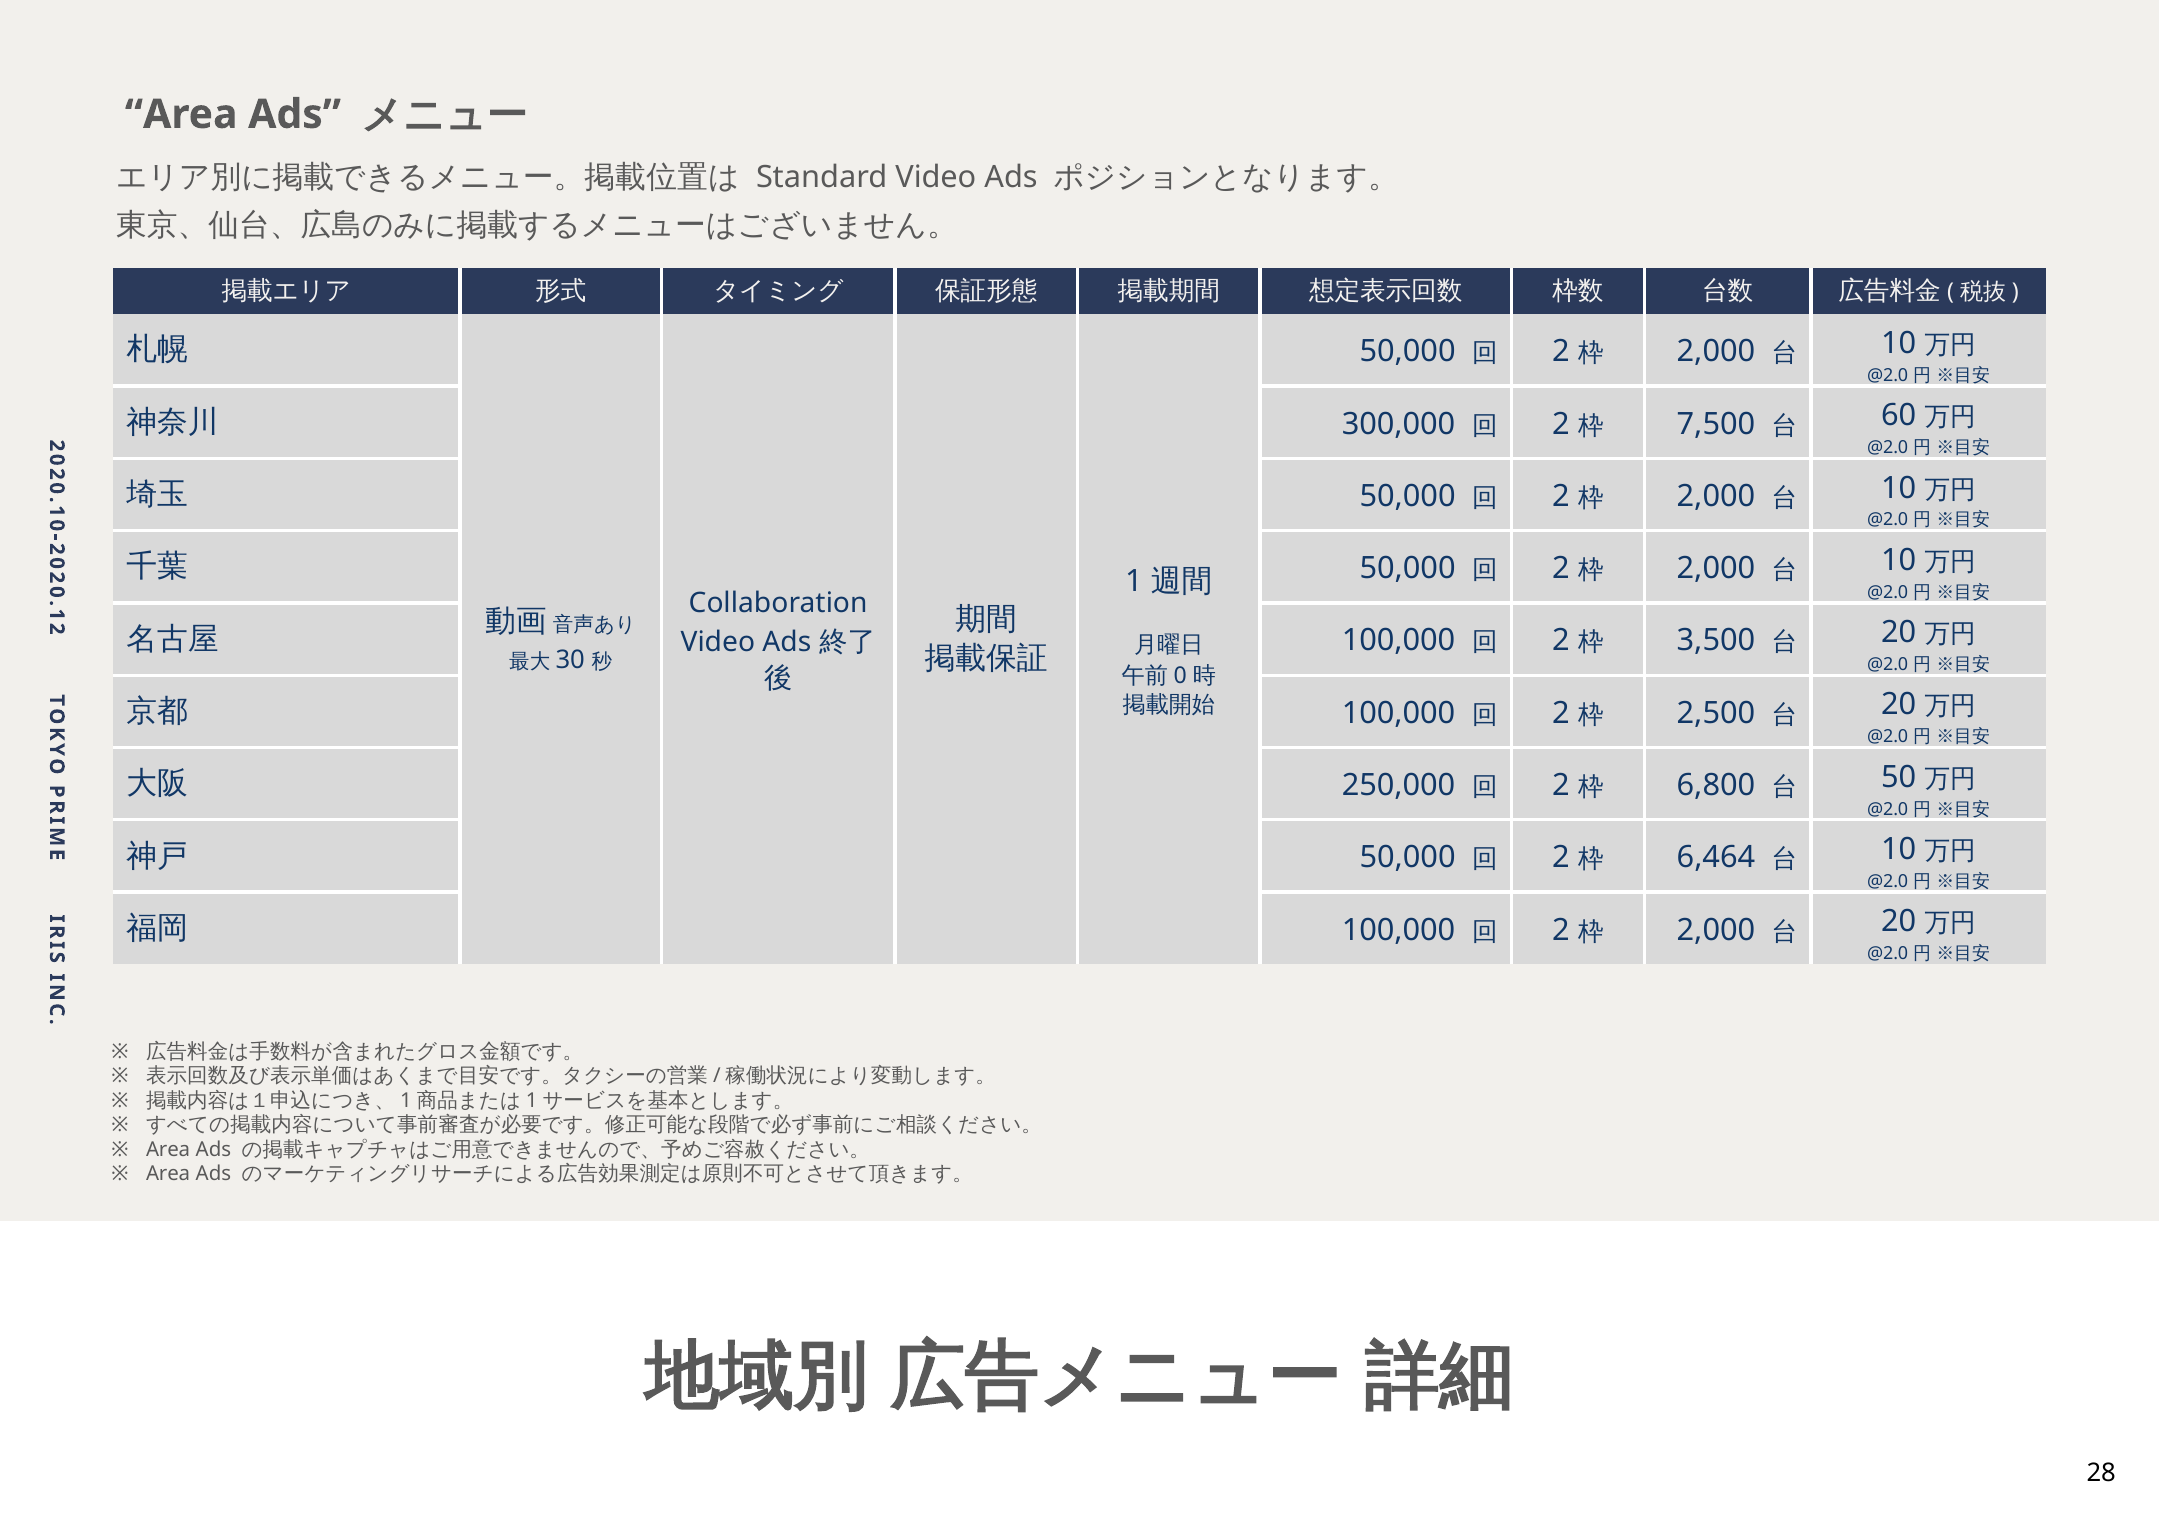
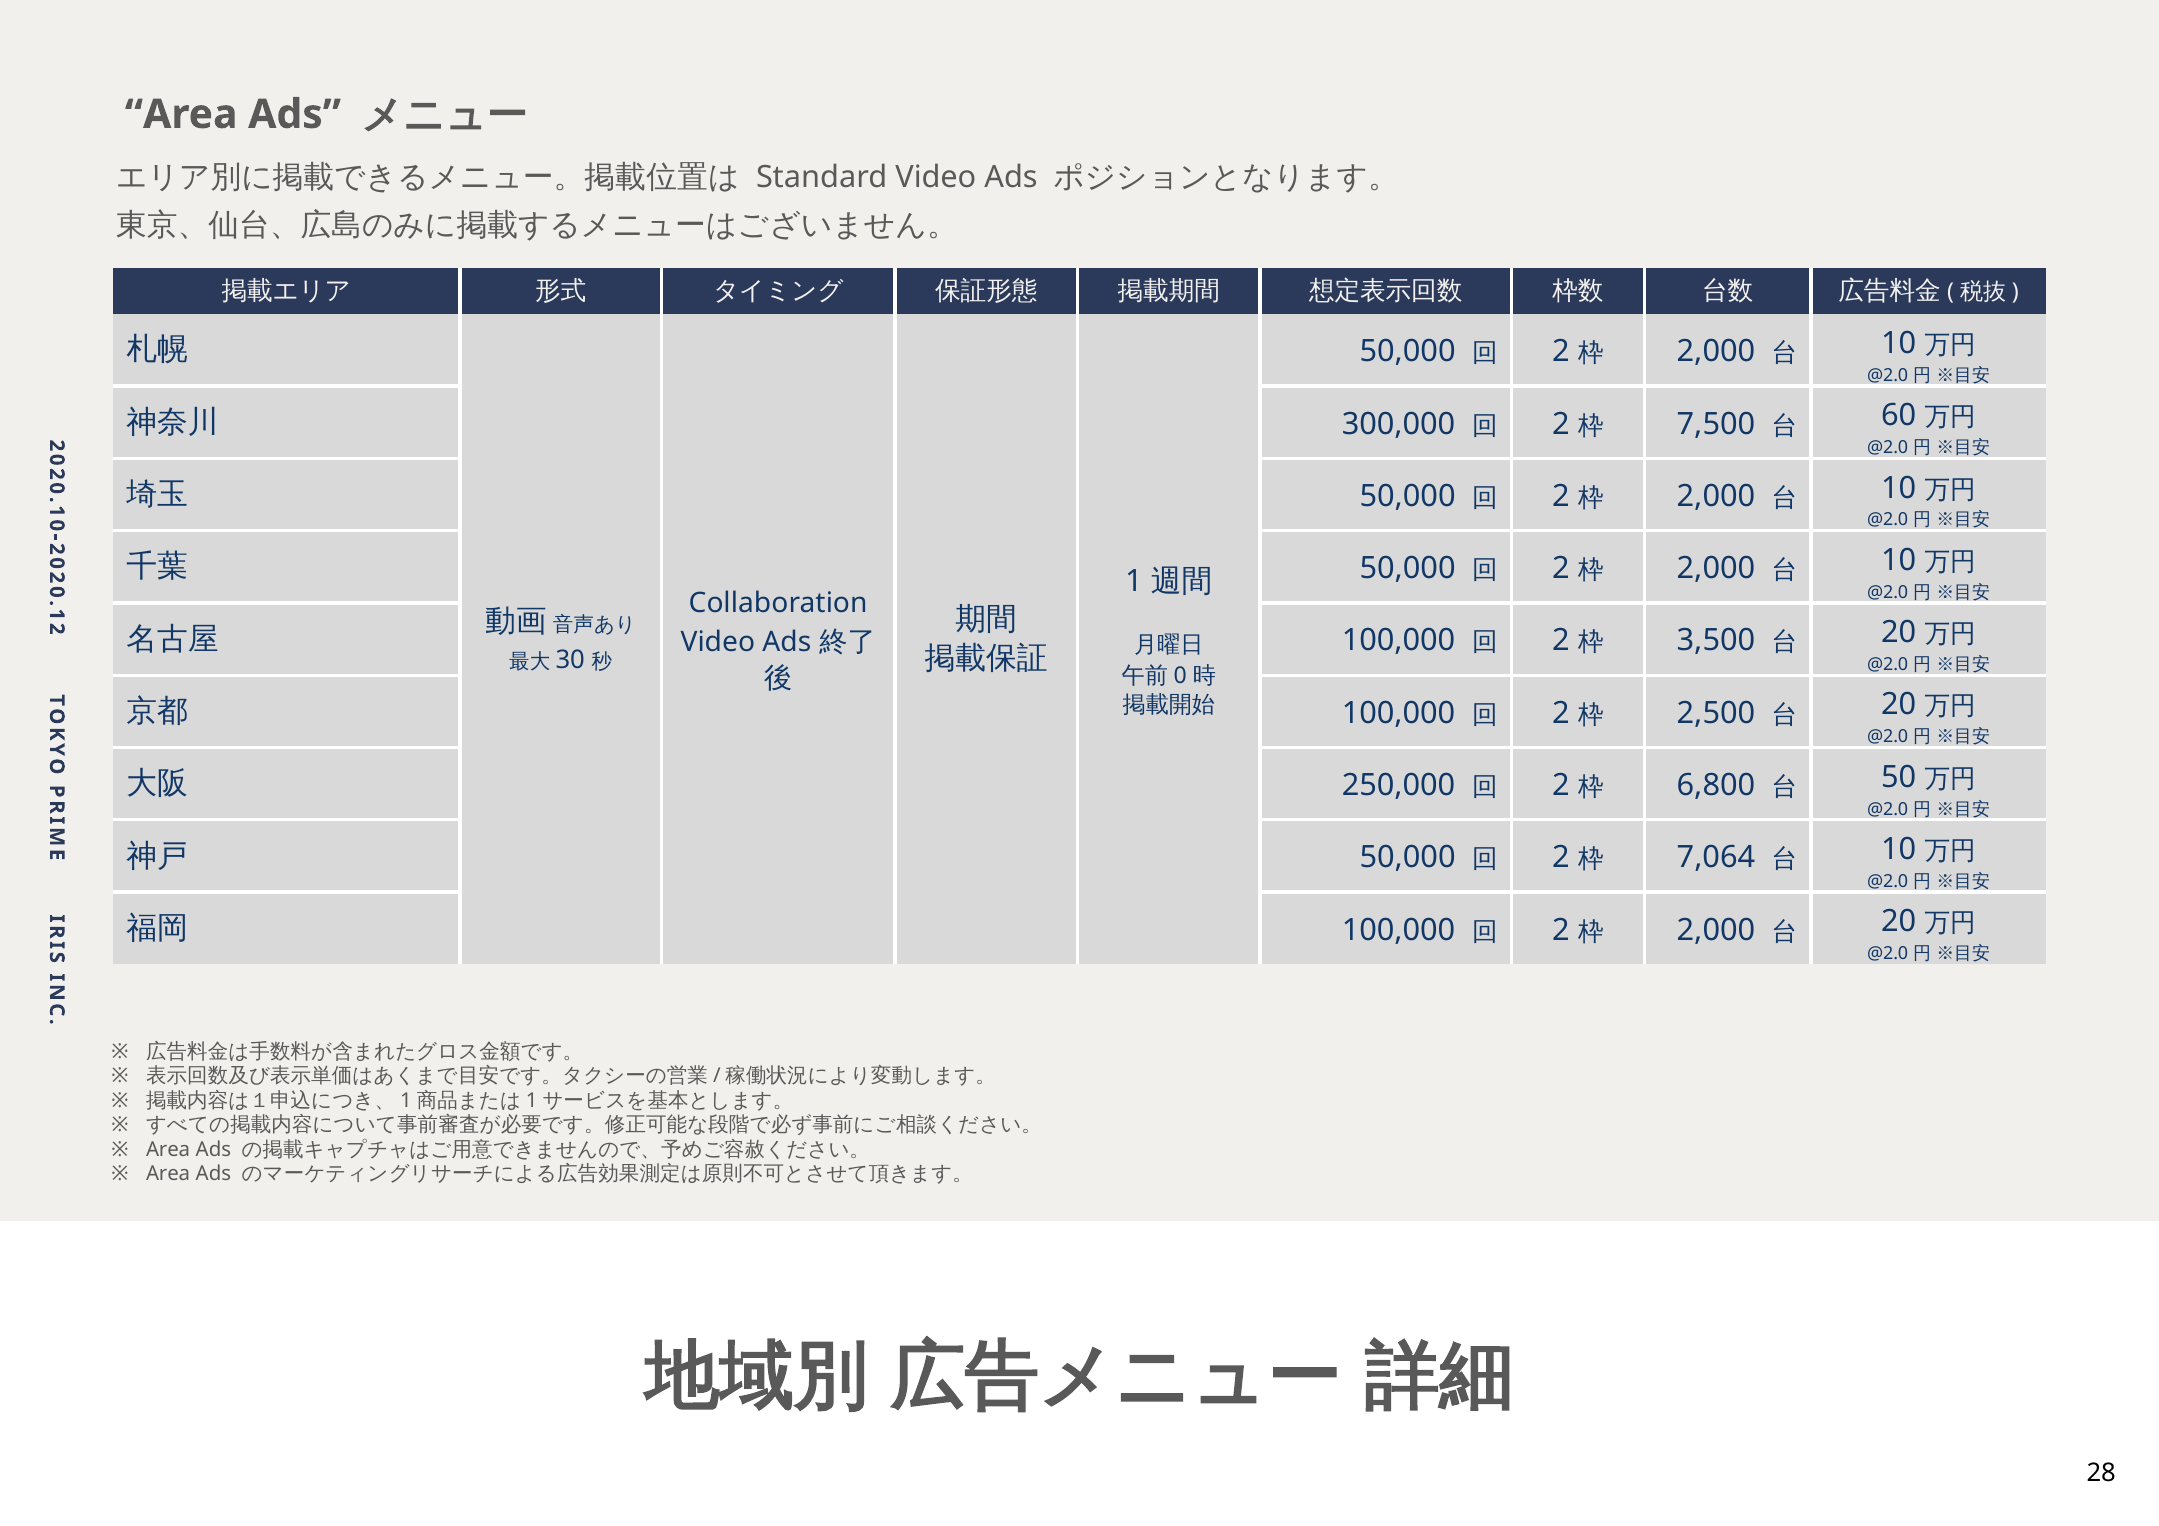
6,464: 6,464 -> 7,064 (1716, 858)
